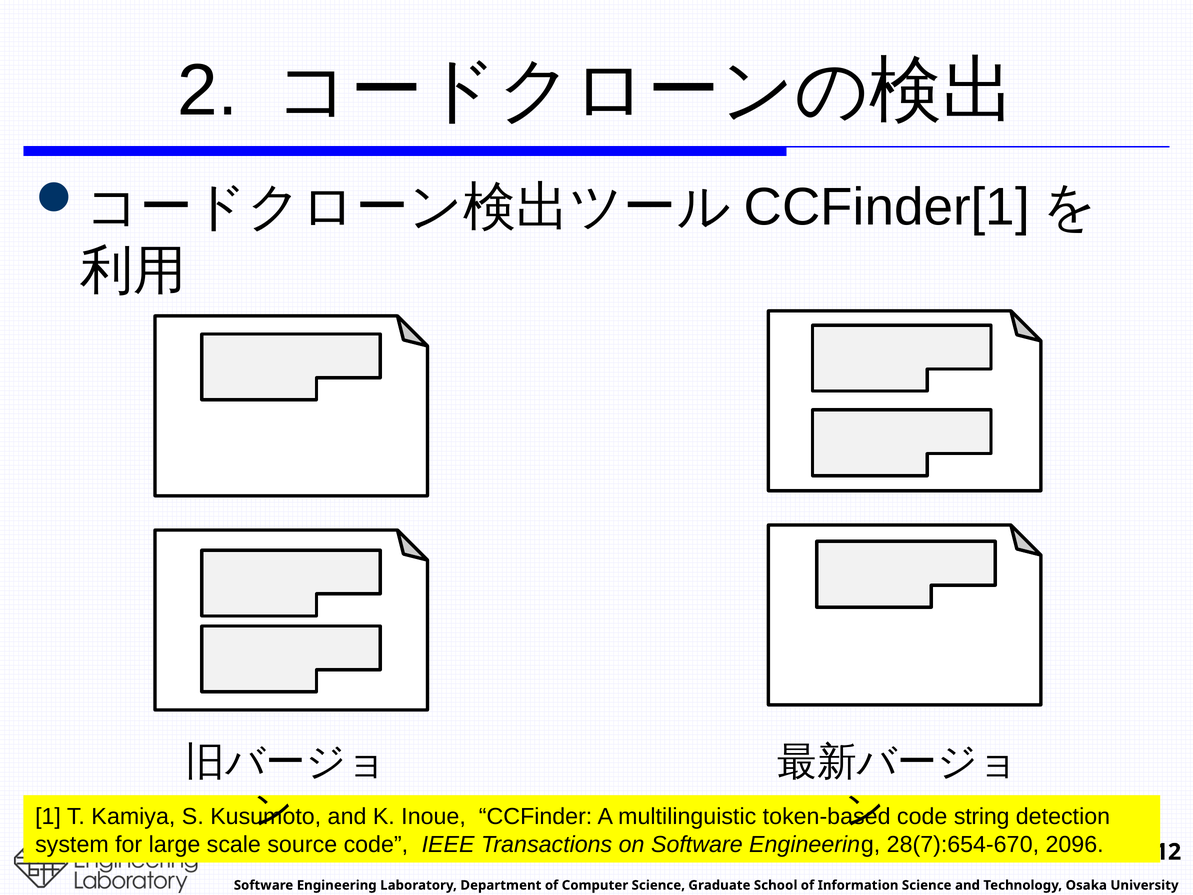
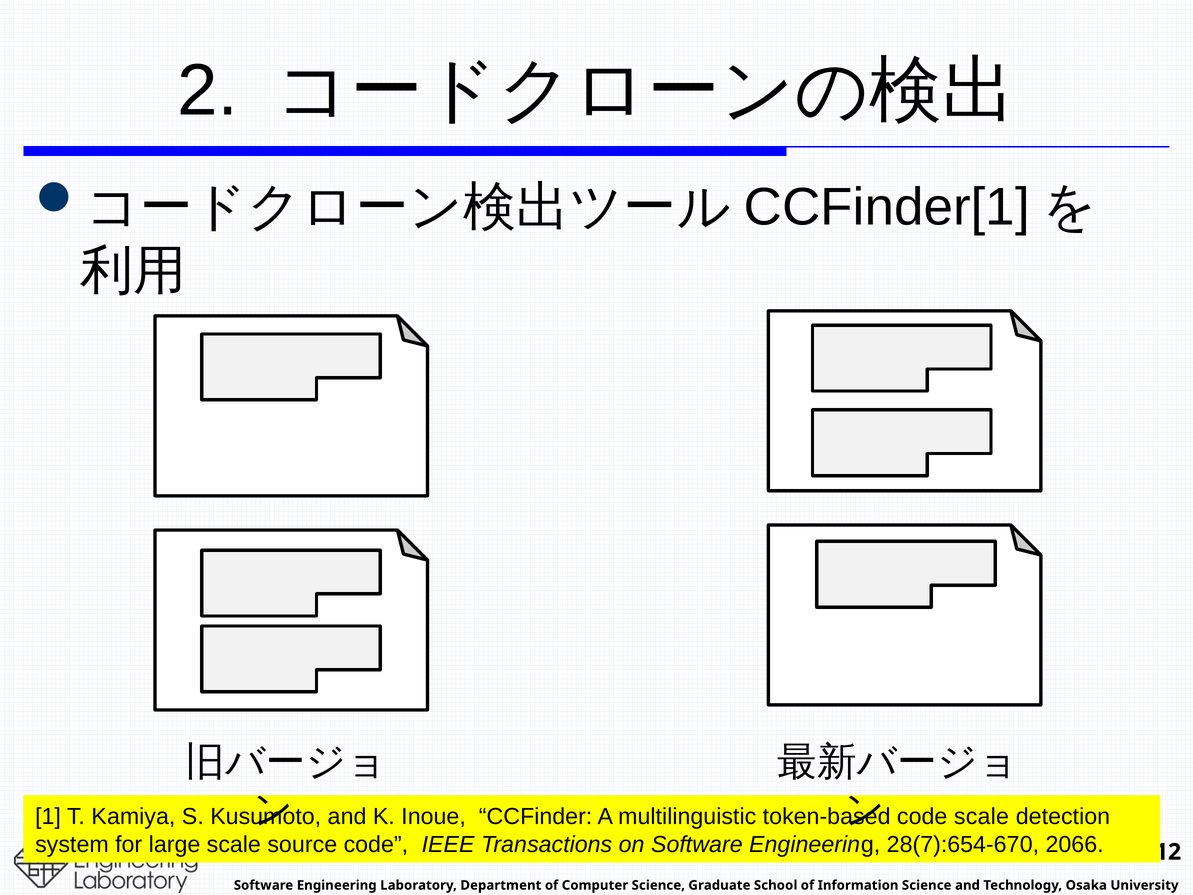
code string: string -> scale (981, 816)
2096: 2096 -> 2066 (1075, 844)
